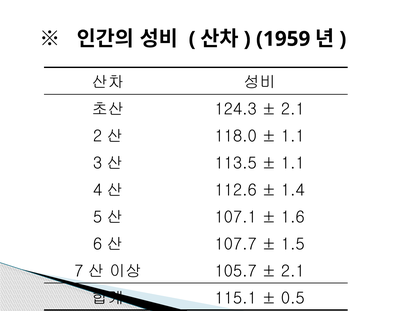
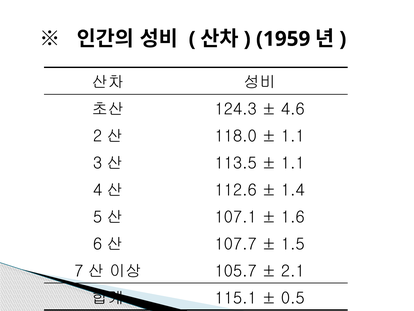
2.1: 2.1 -> 4.6 (293, 109)
